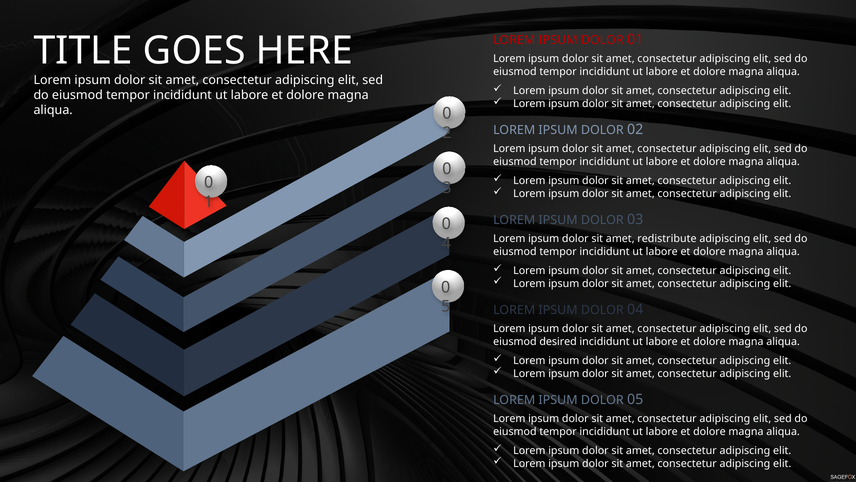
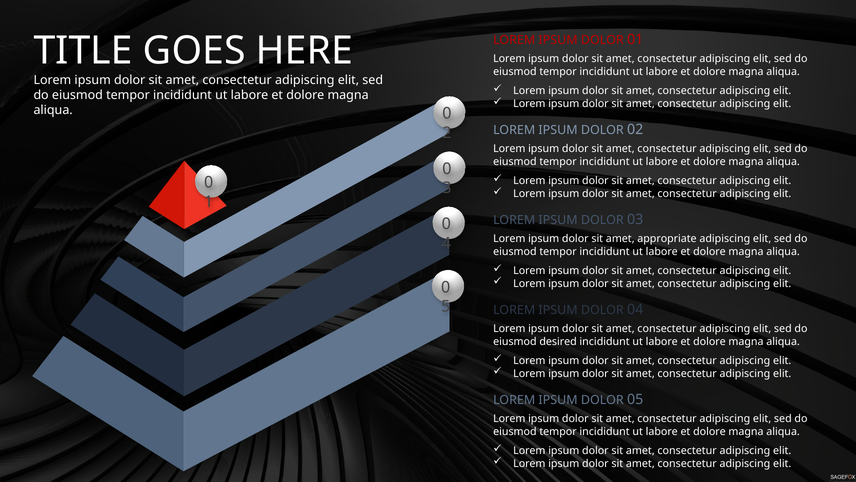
redistribute: redistribute -> appropriate (667, 238)
